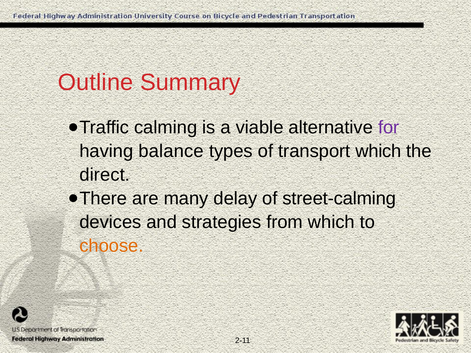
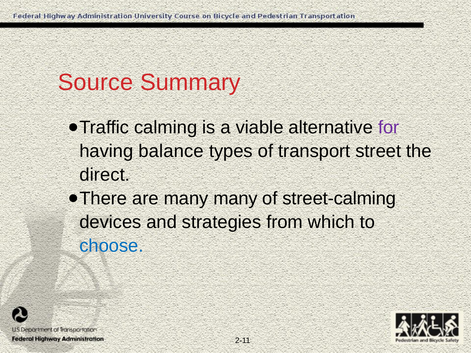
Outline: Outline -> Source (96, 82)
transport which: which -> street (378, 151)
many delay: delay -> many (235, 199)
choose colour: orange -> blue (111, 246)
